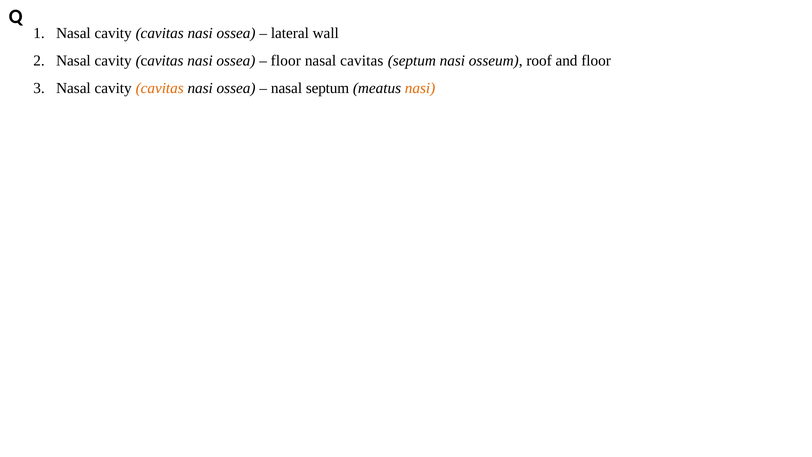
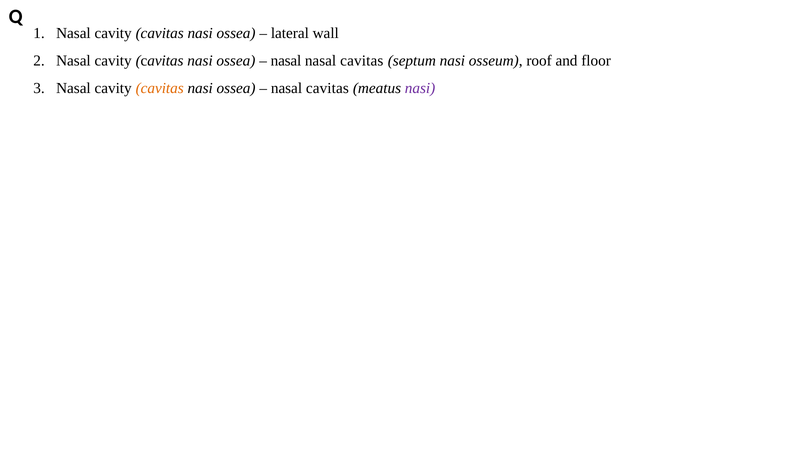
floor: floor -> nasal (286, 61)
septum: septum -> cavitas (327, 88)
nasi colour: orange -> purple (420, 88)
